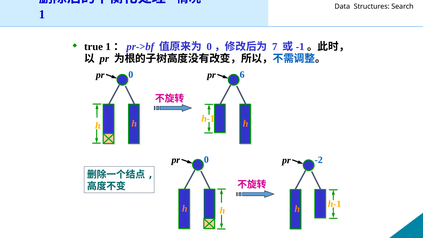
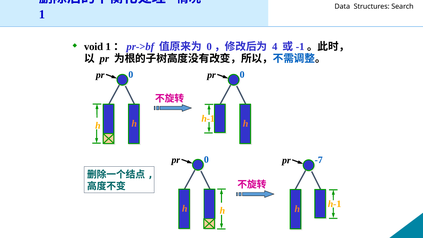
true: true -> void (94, 47)
7: 7 -> 4 (275, 47)
pr 6: 6 -> 0 (242, 75)
-2: -2 -> -7 (319, 160)
